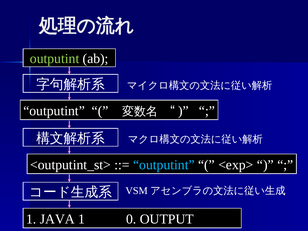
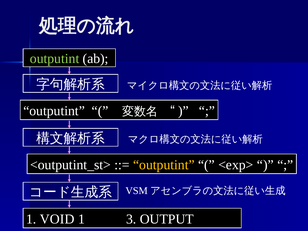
outputint colour: light blue -> yellow (164, 165)
JAVA: JAVA -> VOID (57, 219)
0: 0 -> 3 (131, 219)
